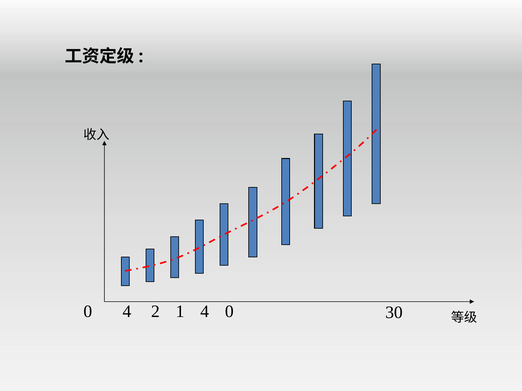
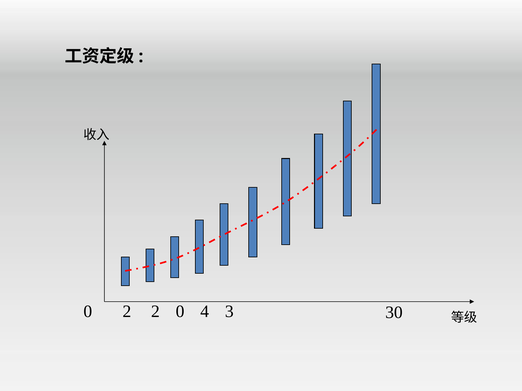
0 4: 4 -> 2 (127, 312)
2 1: 1 -> 0 (180, 312)
4 0: 0 -> 3 (229, 312)
